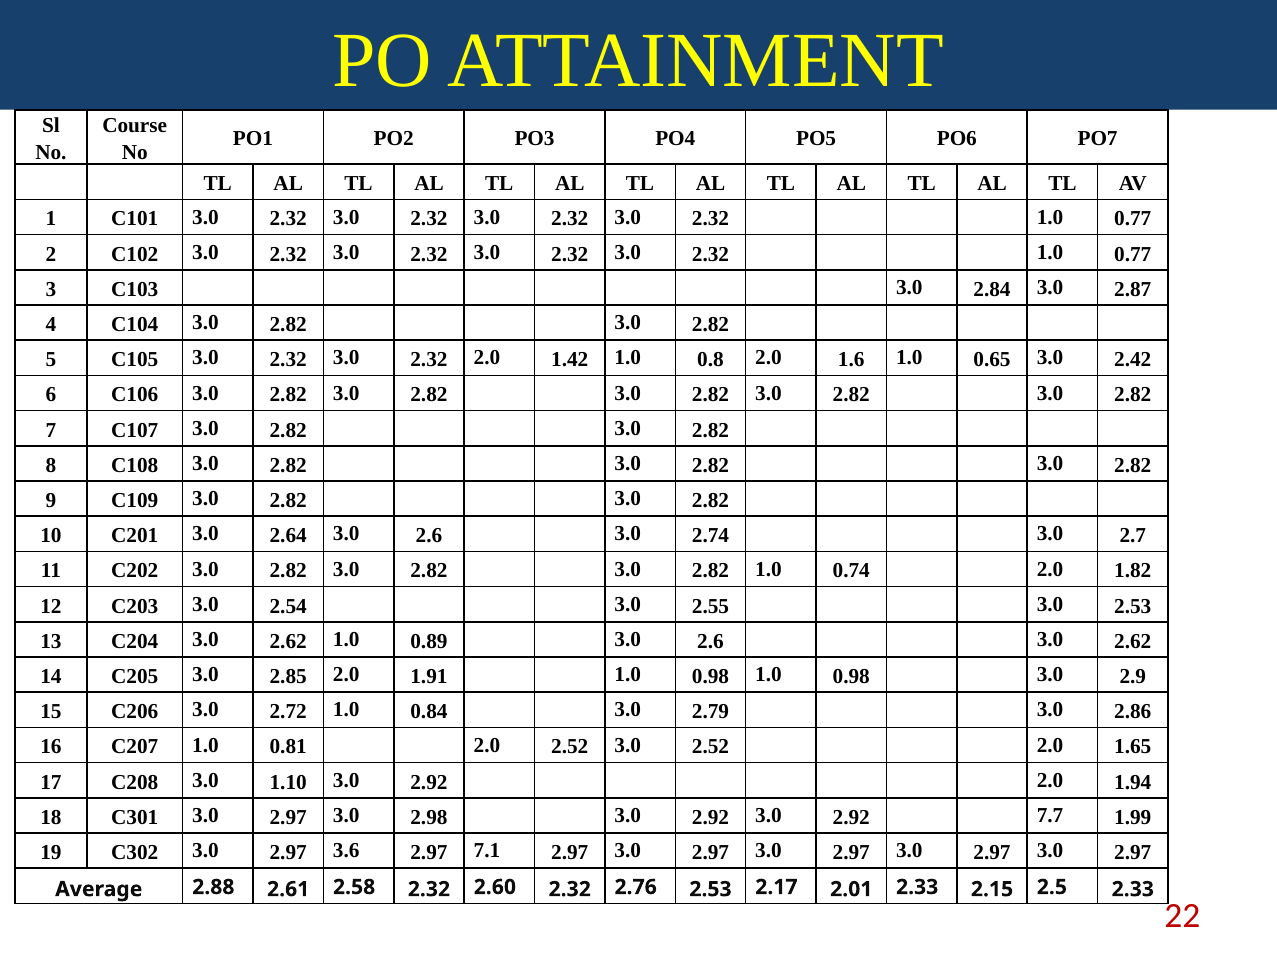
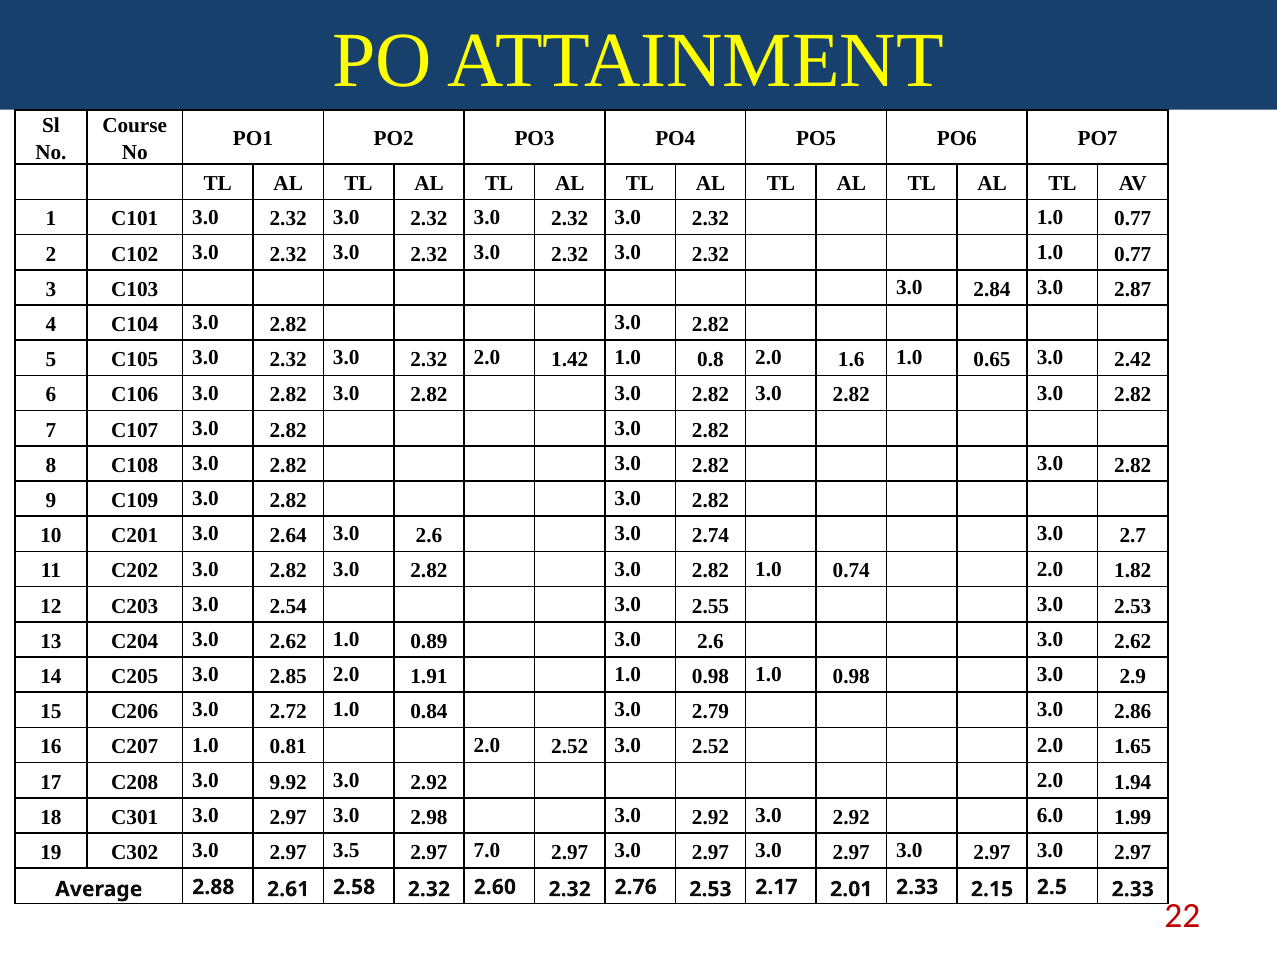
1.10: 1.10 -> 9.92 (288, 782)
7.7: 7.7 -> 6.0 (1050, 815)
3.6: 3.6 -> 3.5 (346, 850)
7.1: 7.1 -> 7.0 (487, 850)
